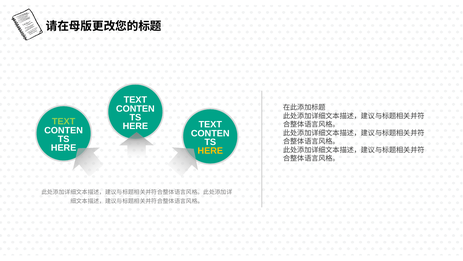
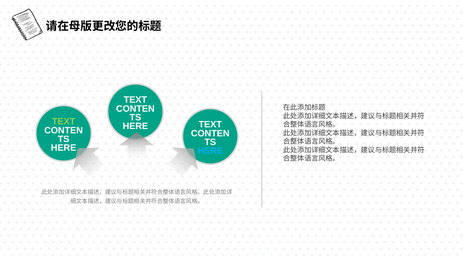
HERE colour: yellow -> light blue (210, 151)
